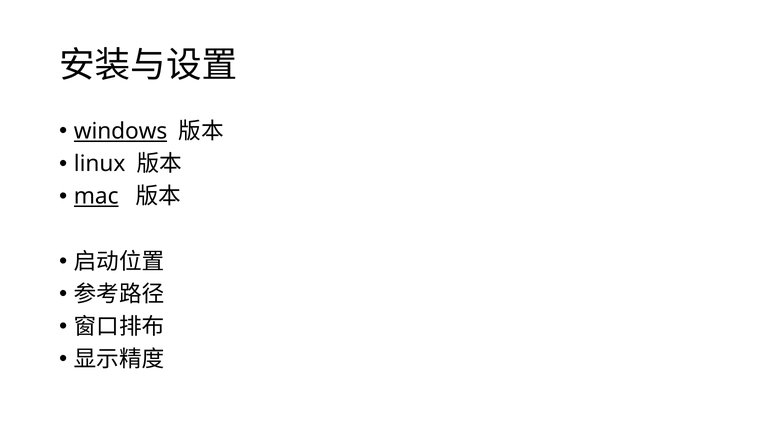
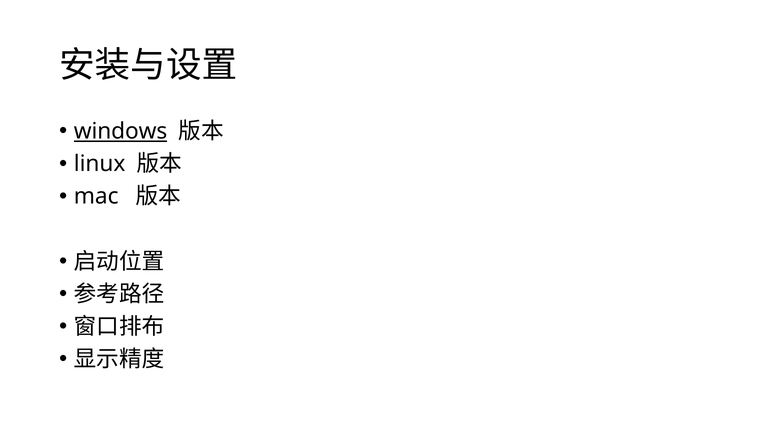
mac underline: present -> none (96, 197)
